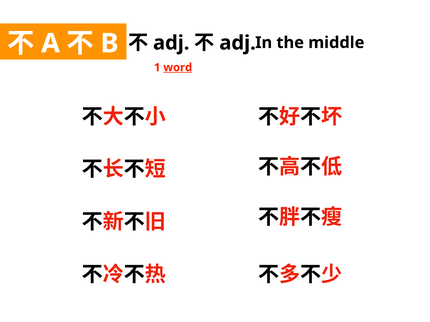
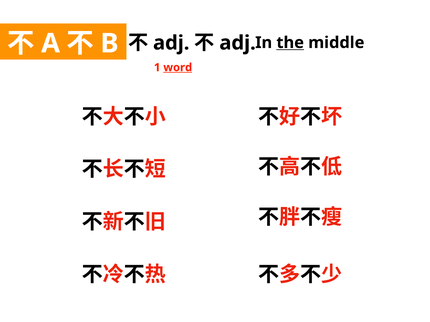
the underline: none -> present (290, 43)
